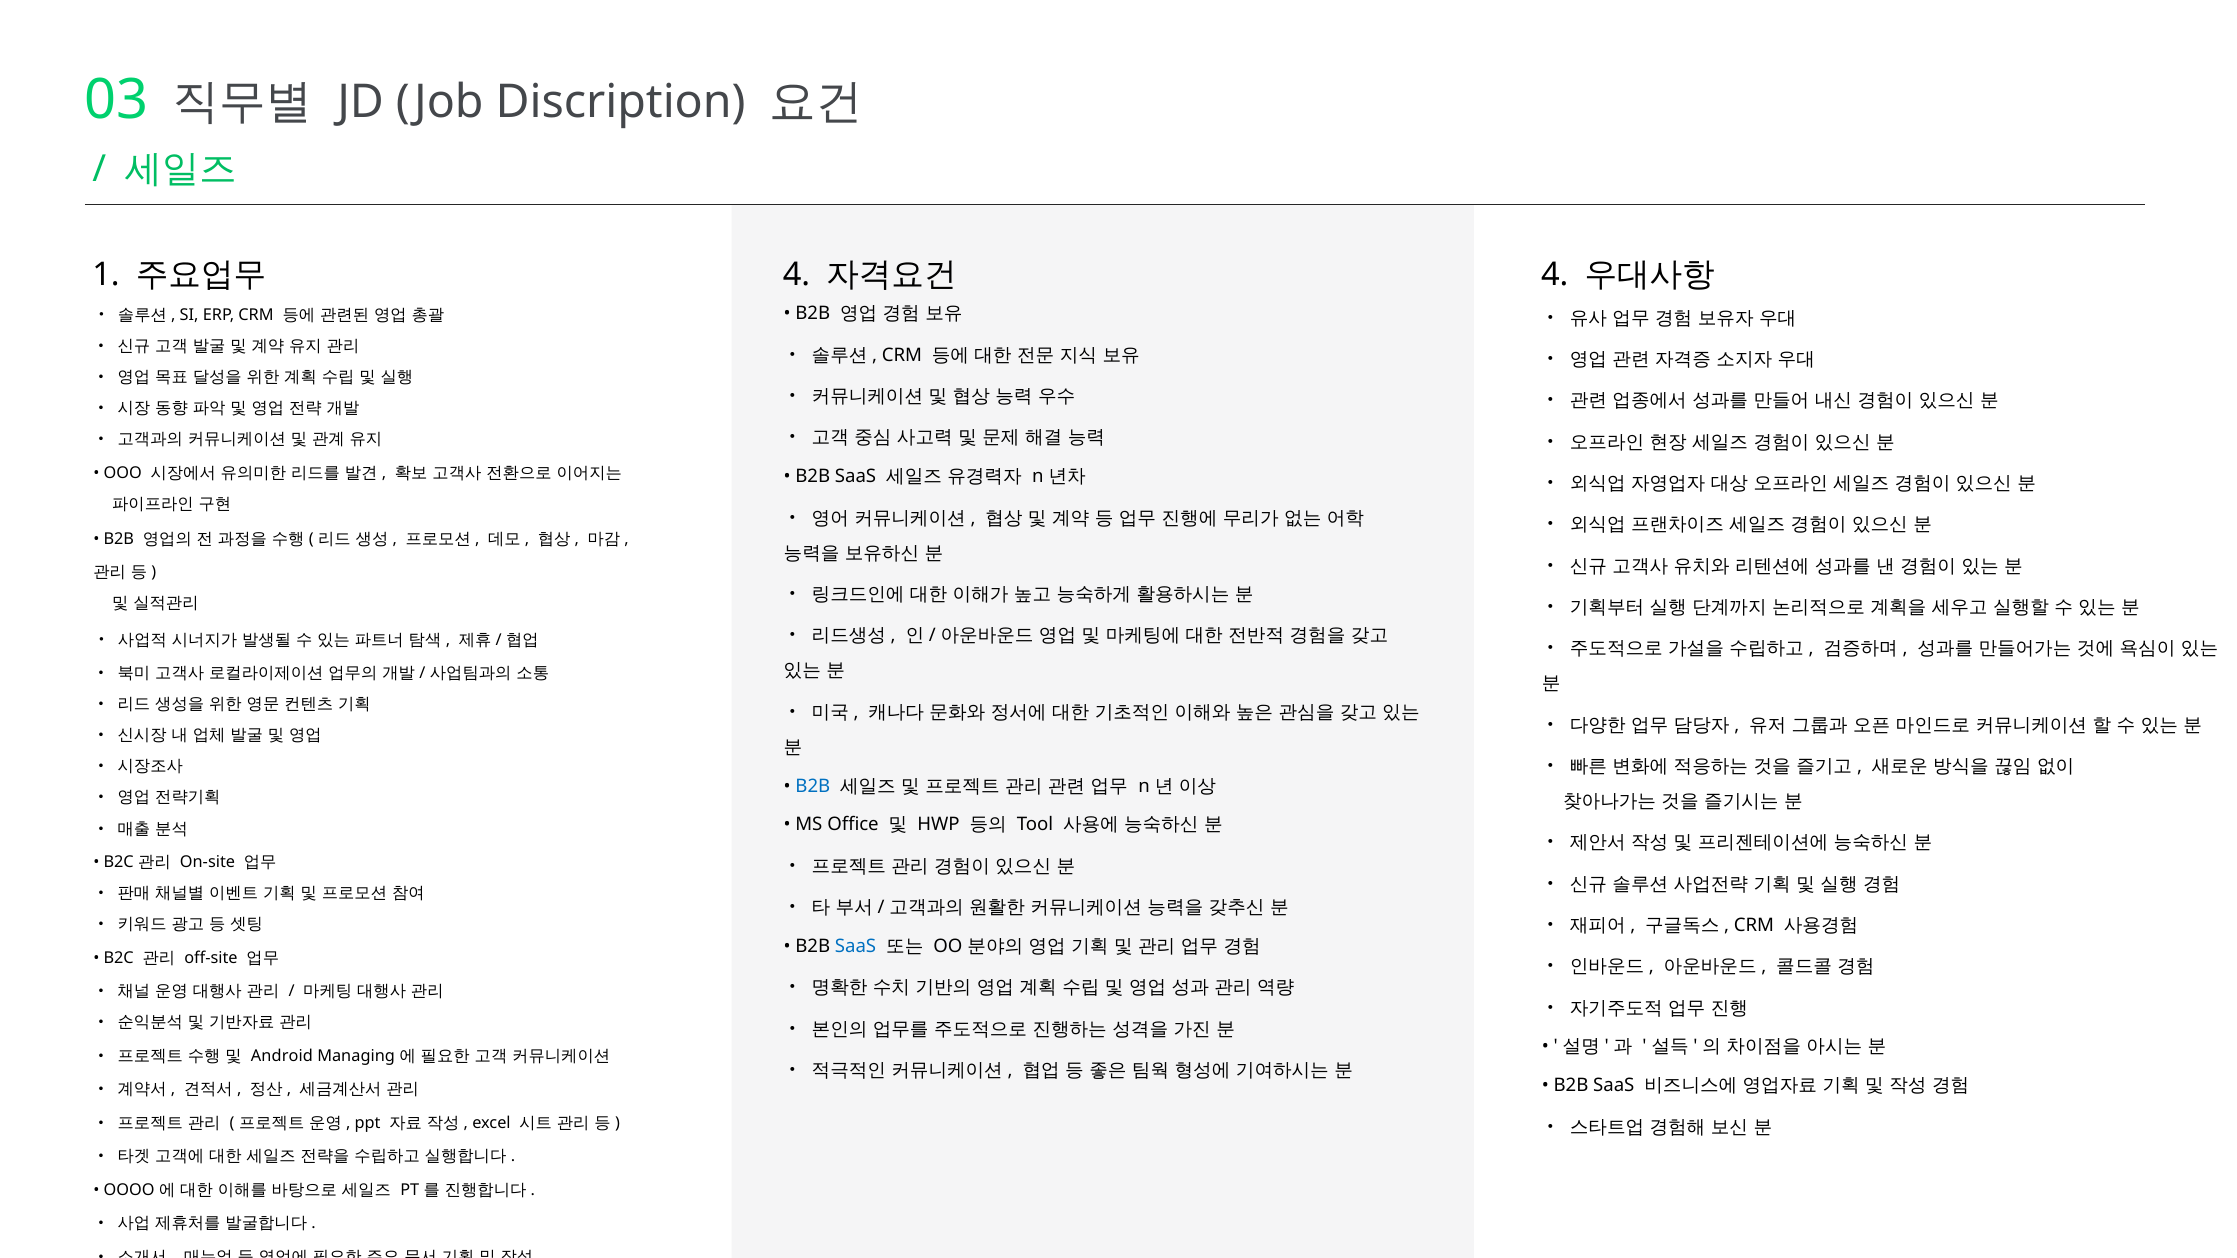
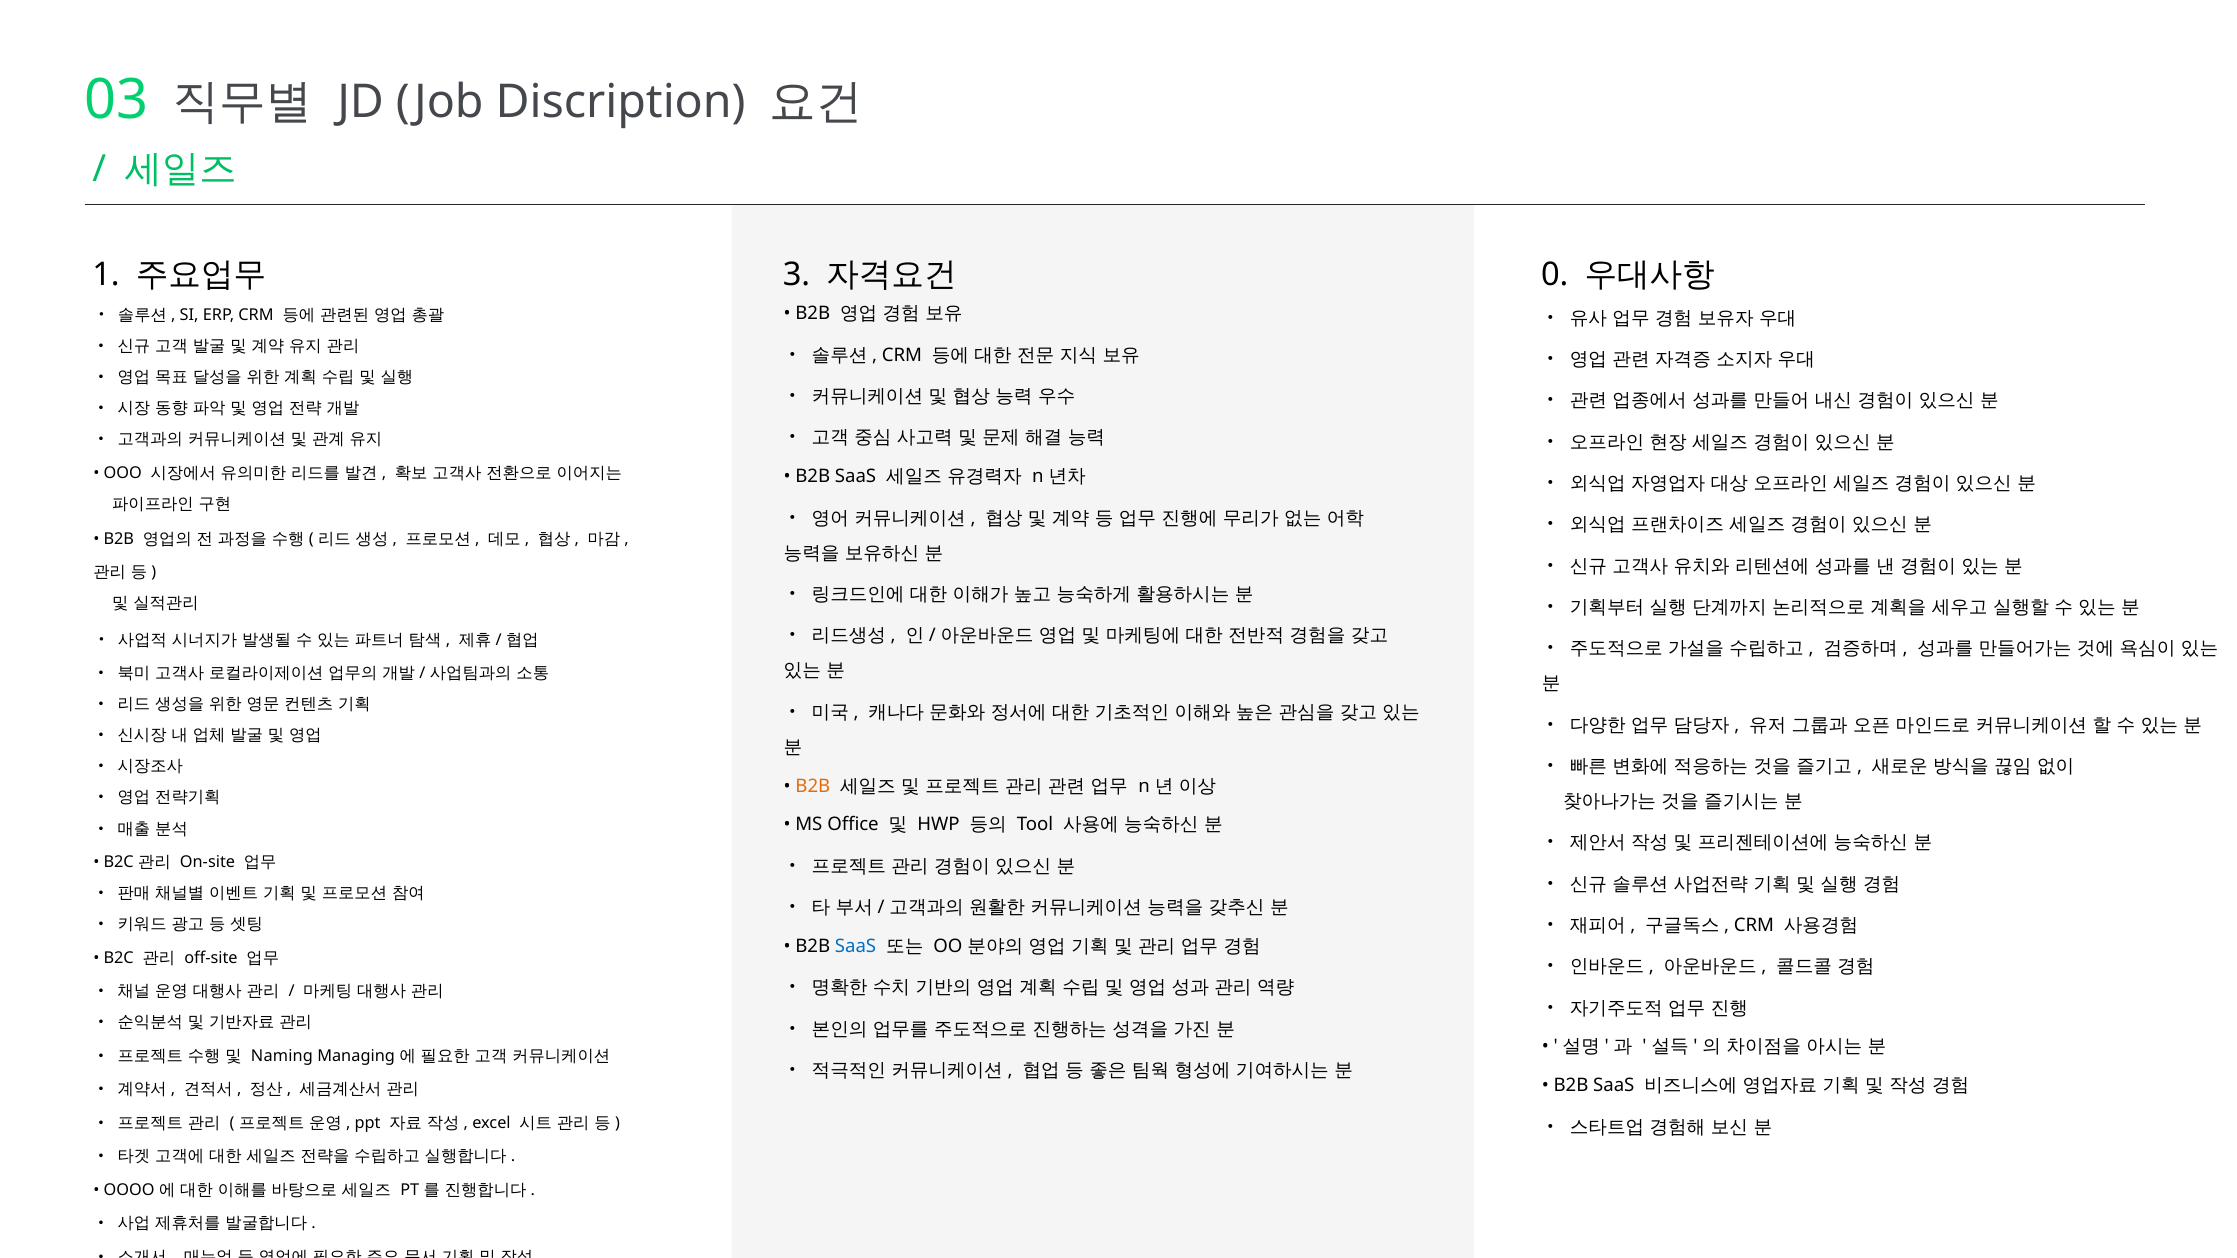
4: 4 -> 3 (797, 275)
4: 4 -> 0 (1555, 275)
B2B colour: blue -> orange (813, 786)
Android: Android -> Naming (282, 1056)
